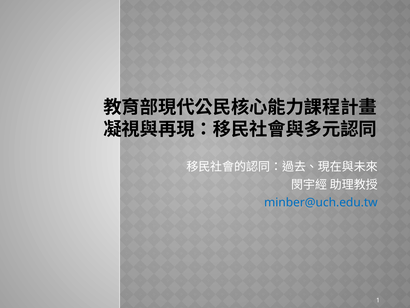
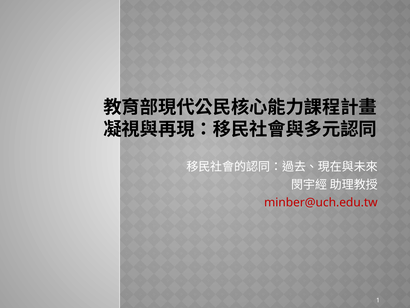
minber@uch.edu.tw colour: blue -> red (321, 202)
